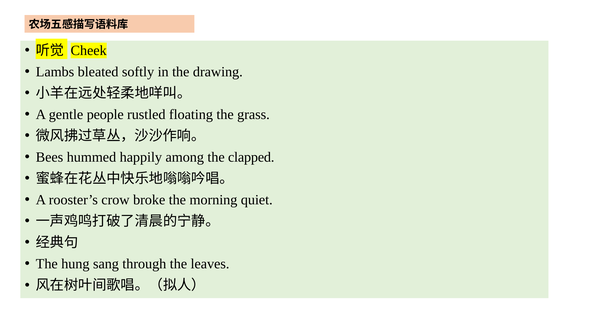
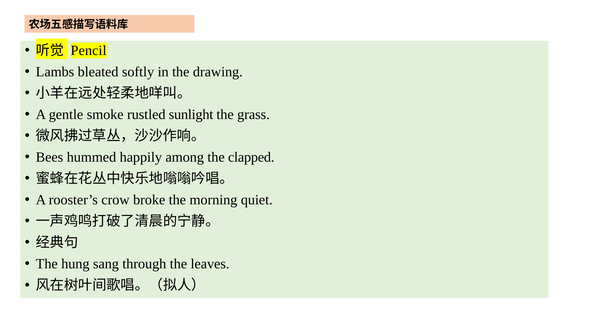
Cheek: Cheek -> Pencil (89, 50)
people: people -> smoke (105, 115)
floating: floating -> sunlight (191, 115)
